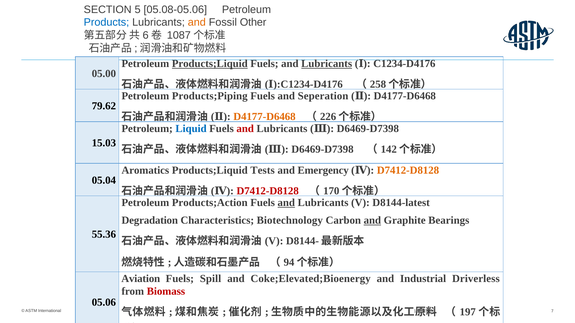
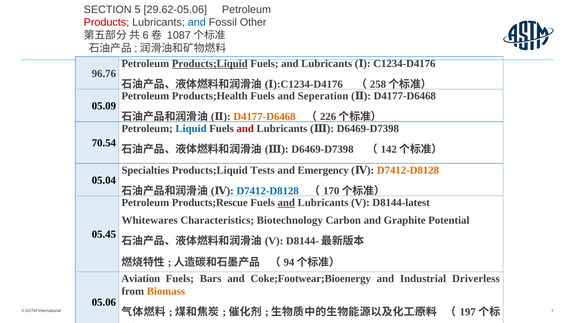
05.08-05.06: 05.08-05.06 -> 29.62-05.06 (175, 10)
Products colour: blue -> red (106, 22)
and colour: orange -> blue (197, 22)
Lubricants underline: present -> none (327, 64)
05.00: 05.00 -> 96.76 (104, 74)
Products;Piping: Products;Piping -> Products;Health (210, 96)
79.62: 79.62 -> 05.09 (104, 106)
15.03: 15.03 -> 70.54 (104, 143)
Aromatics: Aromatics -> Specialties (145, 171)
D7412-D8128 colour: red -> blue (268, 191)
Products;Action: Products;Action -> Products;Rescue (210, 203)
Degradation: Degradation -> Whitewares (150, 221)
and underline: present -> none (372, 221)
Bearings: Bearings -> Potential (449, 221)
55.36: 55.36 -> 05.45 (104, 235)
Spill: Spill -> Bars (211, 279)
Coke;Elevated;Bioenergy: Coke;Elevated;Bioenergy -> Coke;Footwear;Bioenergy (311, 279)
Biomass colour: red -> orange (166, 292)
